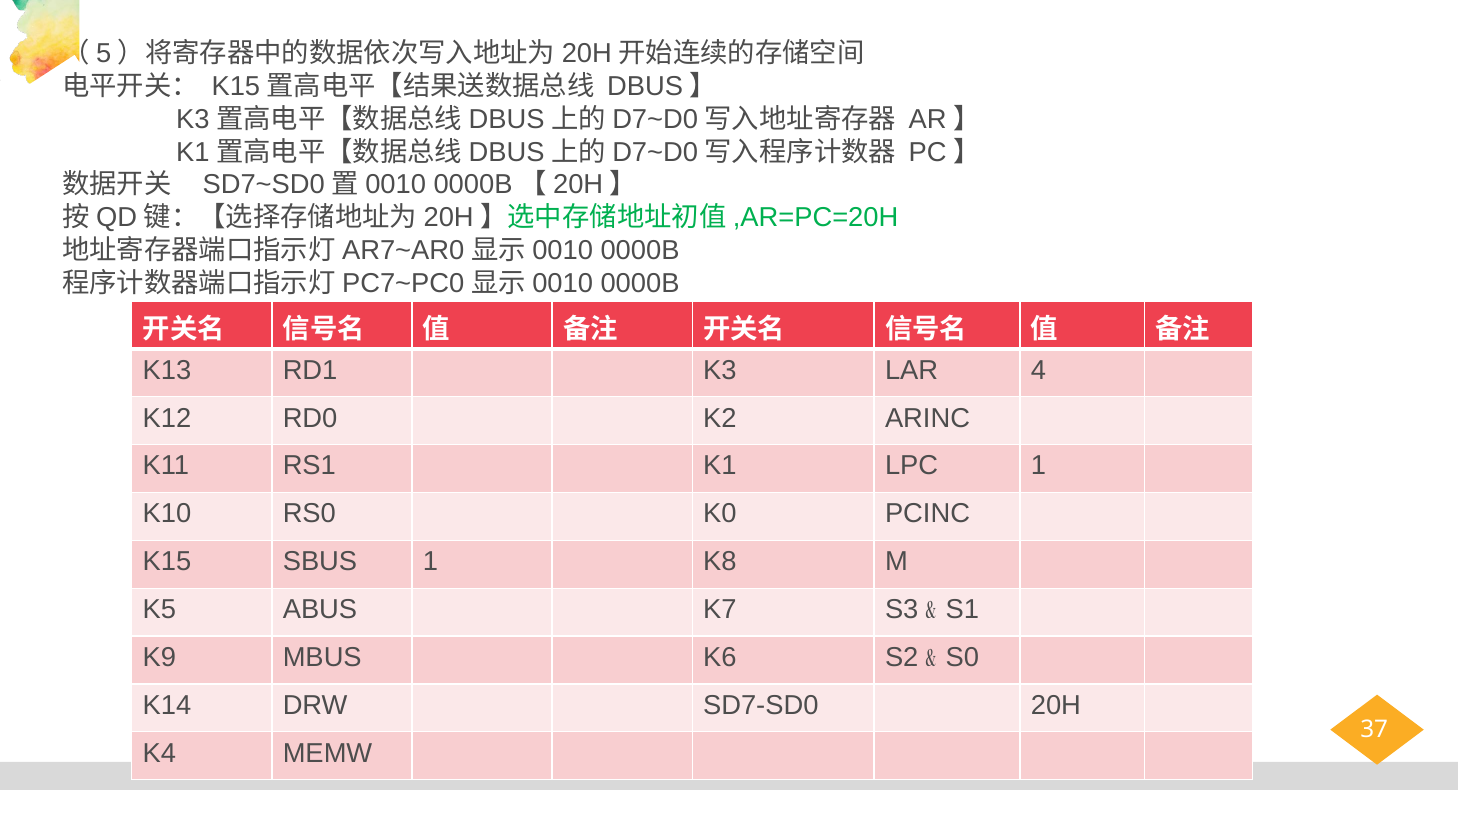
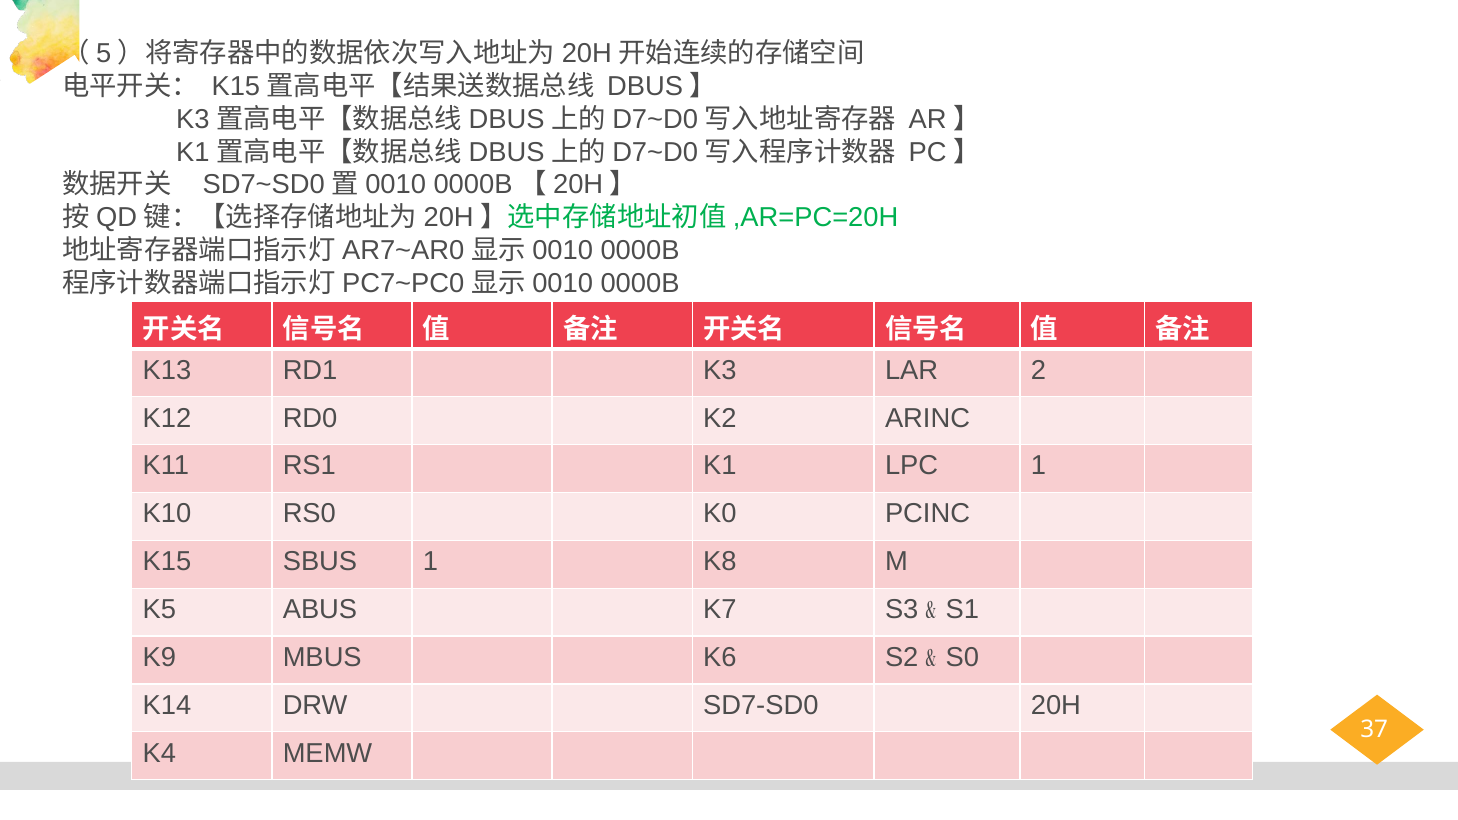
4: 4 -> 2 (1038, 370)
